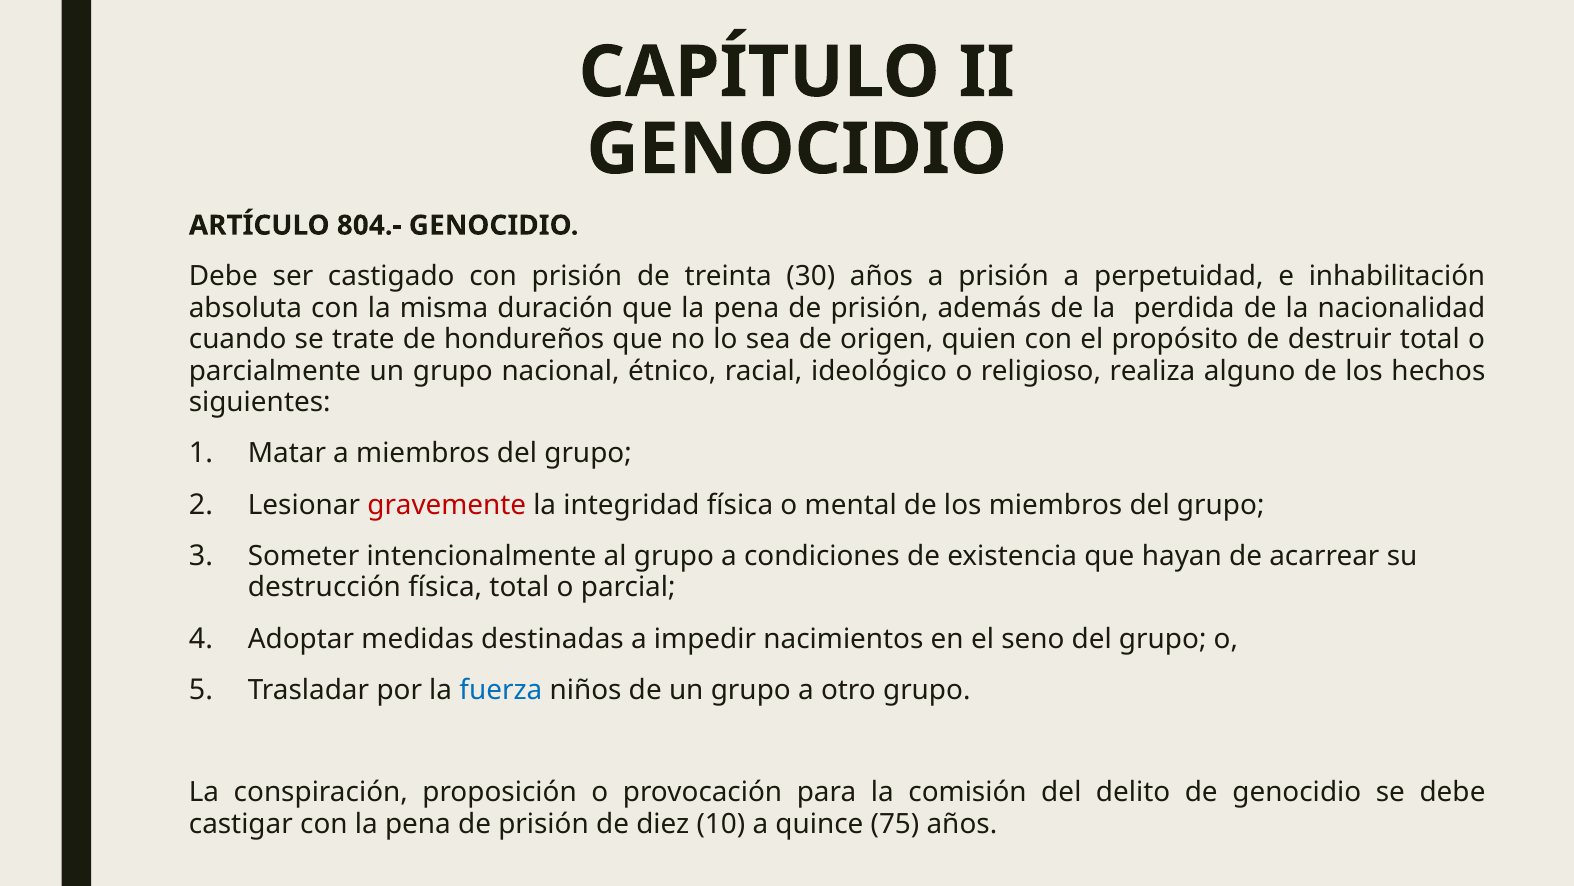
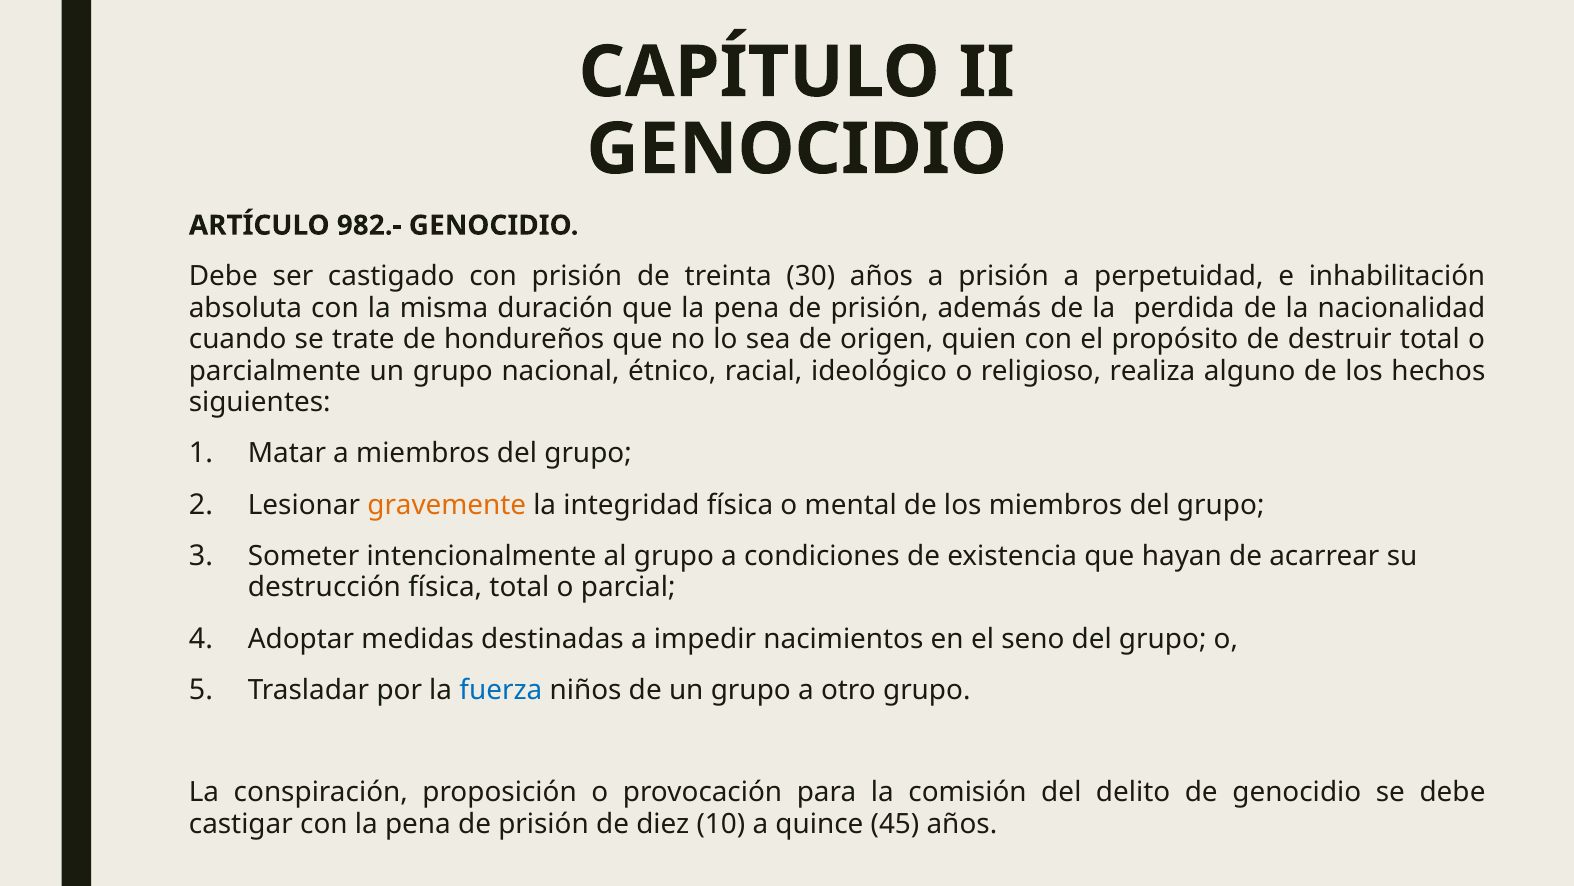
804.-: 804.- -> 982.- (369, 225)
gravemente colour: red -> orange (447, 505)
75: 75 -> 45 (895, 823)
